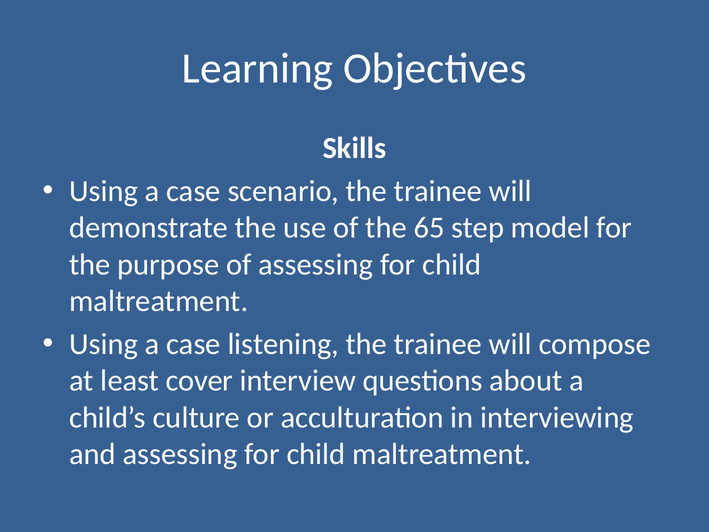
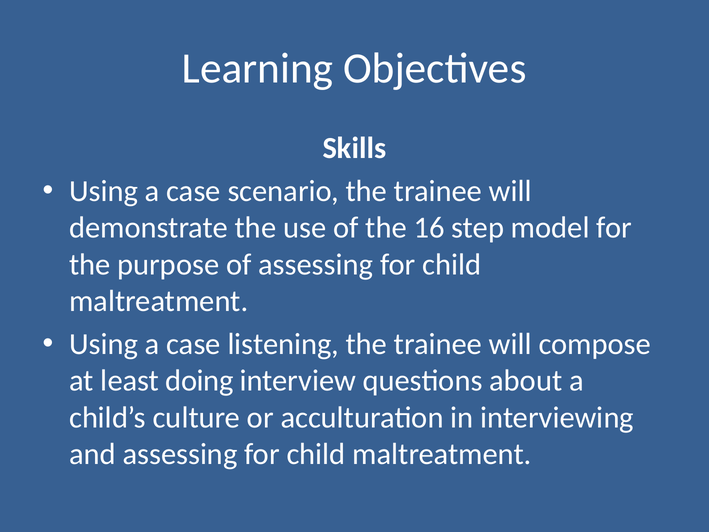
65: 65 -> 16 (429, 228)
cover: cover -> doing (199, 381)
